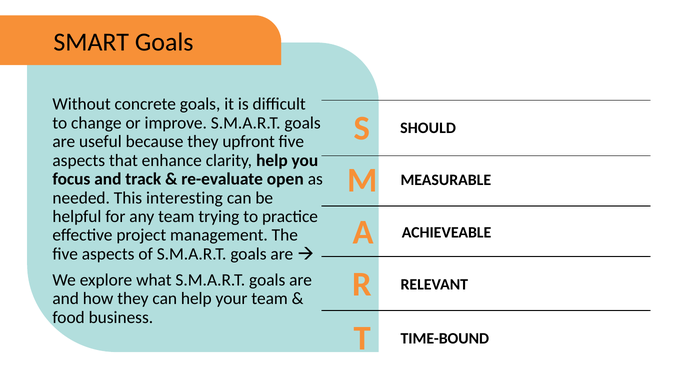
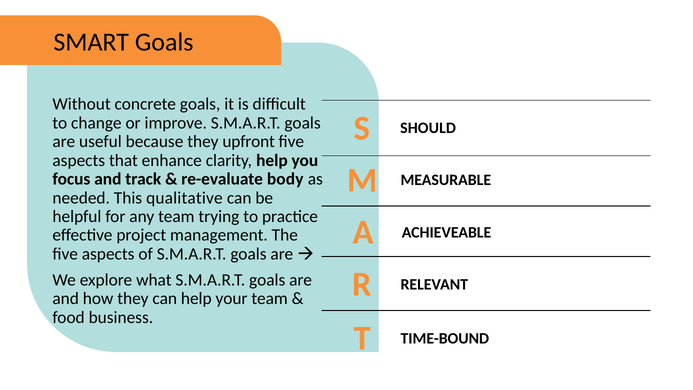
open: open -> body (285, 179)
interesting: interesting -> qualitative (184, 198)
